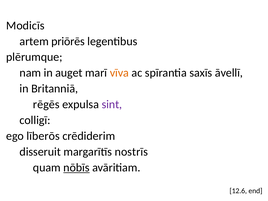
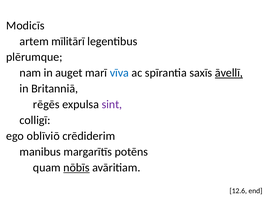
priōrēs: priōrēs -> mīlitārī (68, 41)
vīva colour: orange -> blue (119, 73)
āvellī underline: none -> present (229, 73)
līberōs: līberōs -> oblīviō (43, 136)
disseruit: disseruit -> manibus (40, 152)
nostrīs: nostrīs -> potēns (131, 152)
